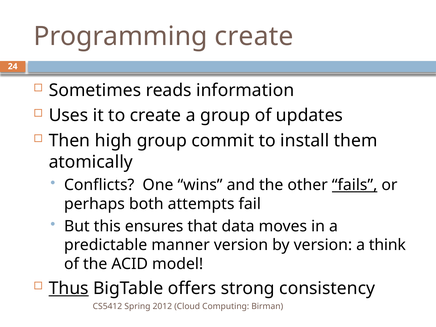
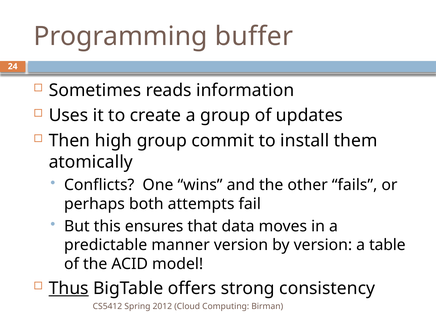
Programming create: create -> buffer (254, 36)
fails underline: present -> none (355, 185)
think: think -> table (387, 245)
